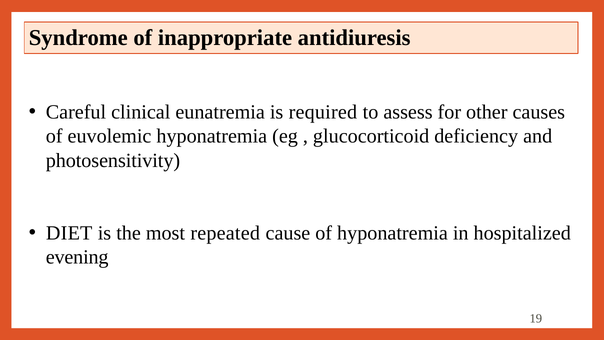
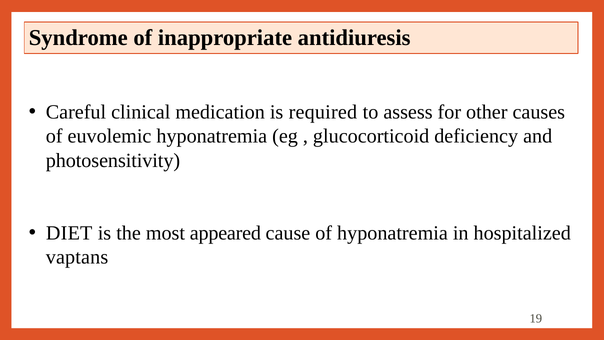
eunatremia: eunatremia -> medication (220, 112)
repeated: repeated -> appeared (225, 233)
evening: evening -> vaptans (77, 257)
